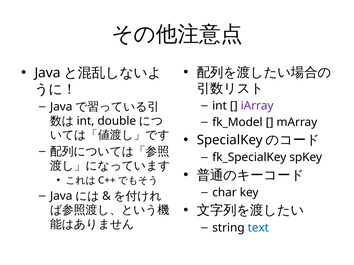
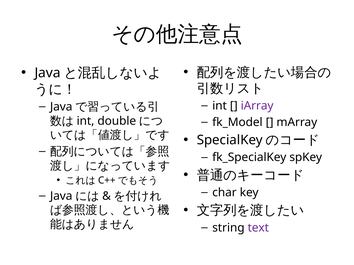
text colour: blue -> purple (258, 228)
